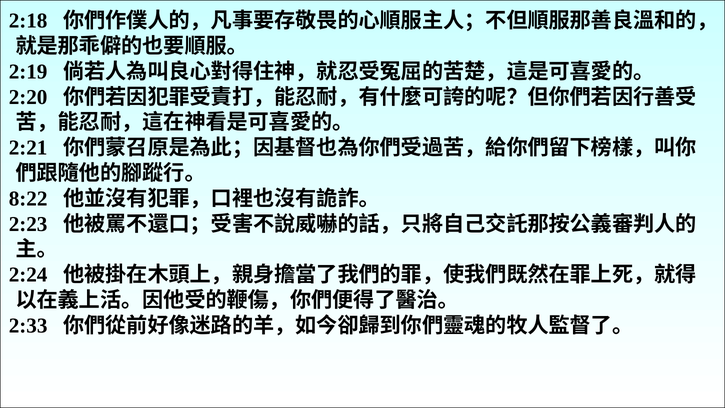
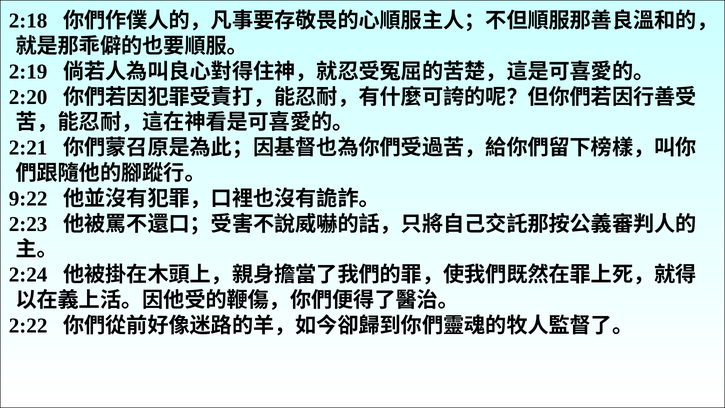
8:22: 8:22 -> 9:22 (28, 199)
2:33: 2:33 -> 2:22 (28, 326)
